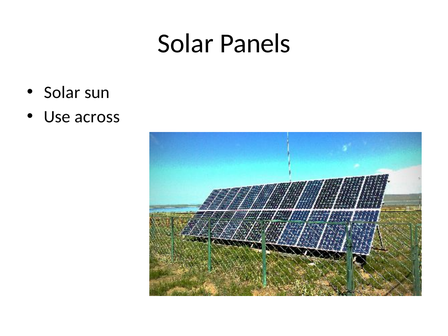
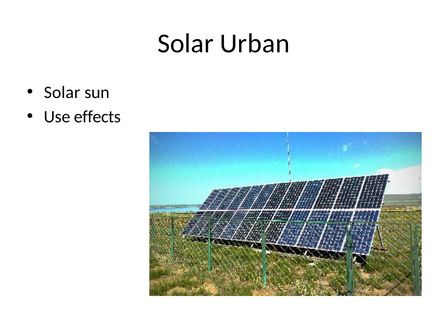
Panels: Panels -> Urban (255, 43)
across: across -> effects (97, 117)
